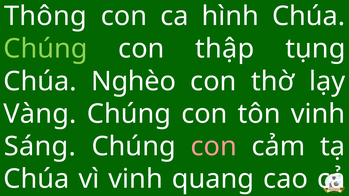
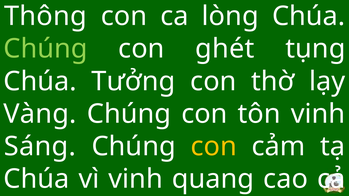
hình: hình -> lòng (230, 16)
thập: thập -> ghét (225, 49)
Nghèo: Nghèo -> Tưởng (133, 81)
con colour: pink -> yellow (214, 147)
